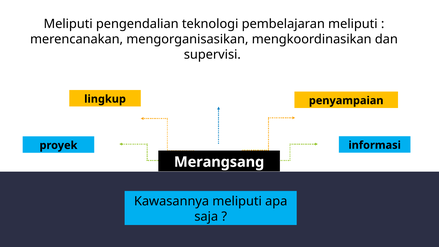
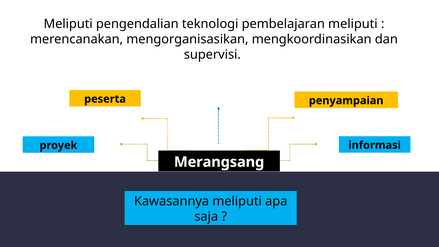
lingkup: lingkup -> peserta (105, 99)
